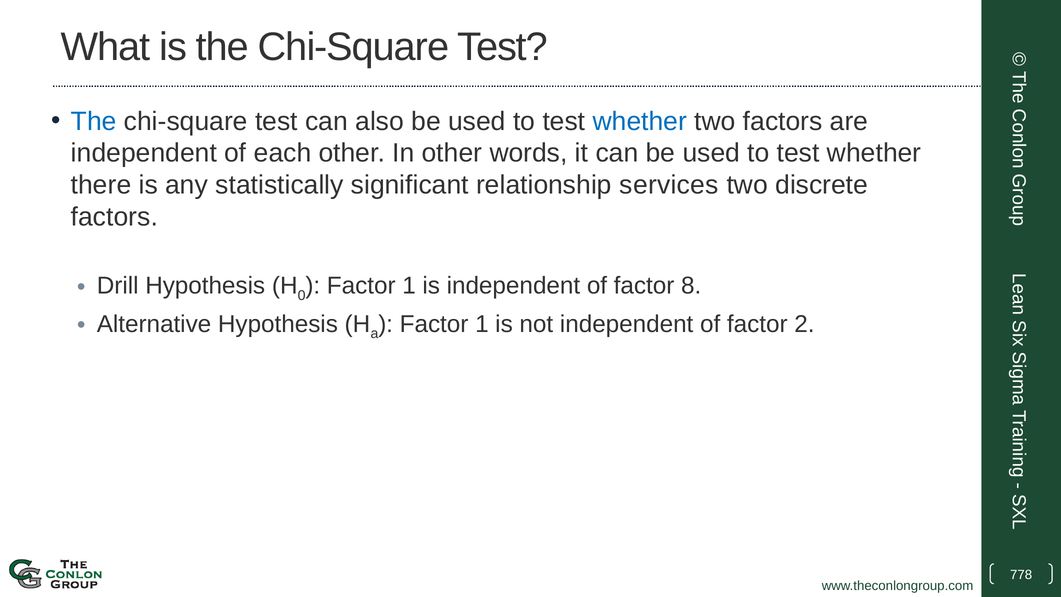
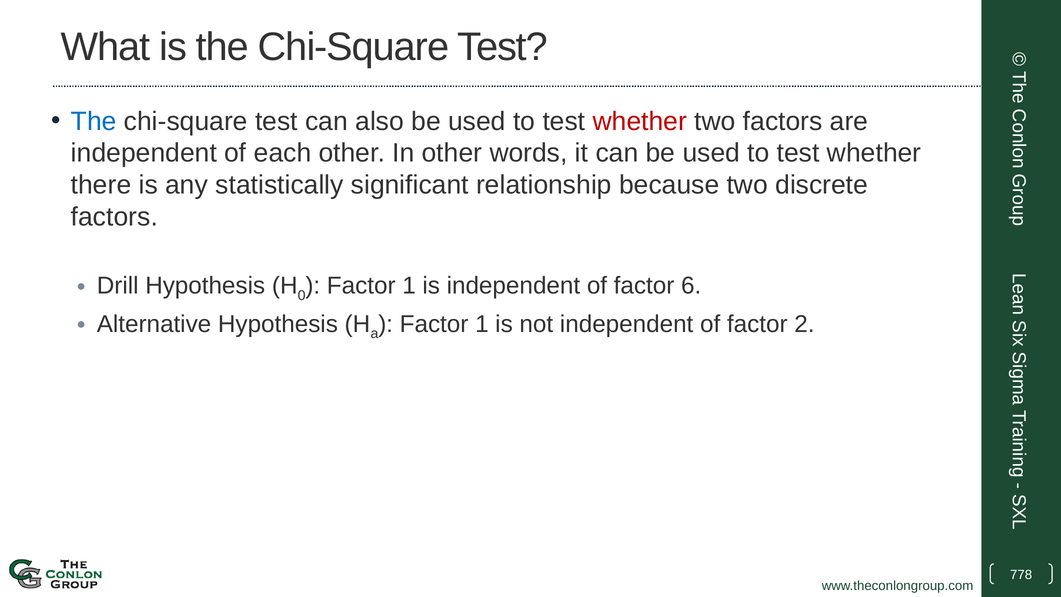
whether colour: blue -> red (640, 121)
services: services -> because (669, 185)
8: 8 -> 6 (691, 286)
